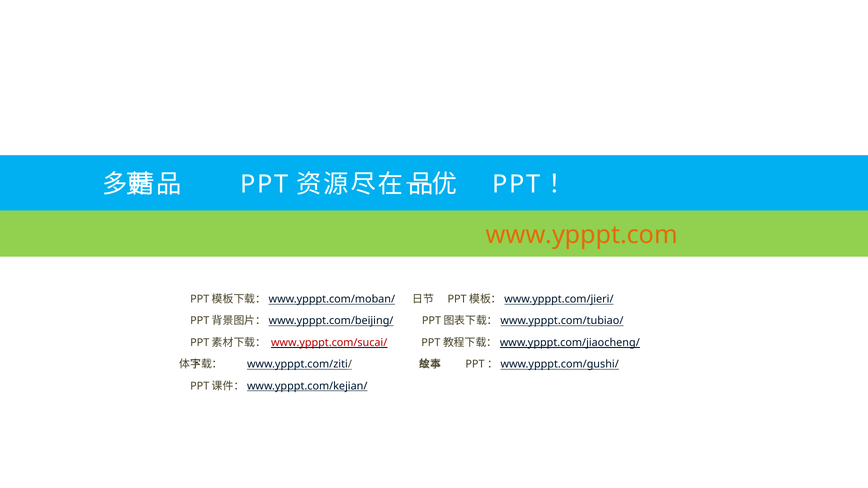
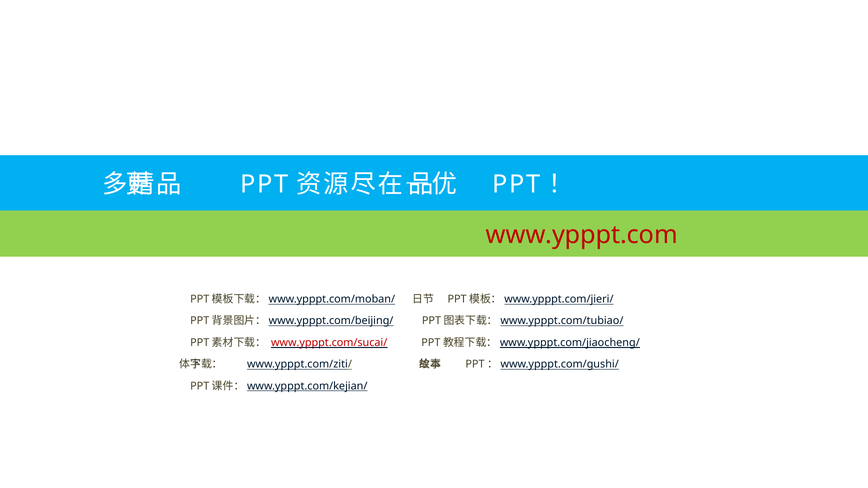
www.ypppt.com colour: orange -> red (582, 235)
